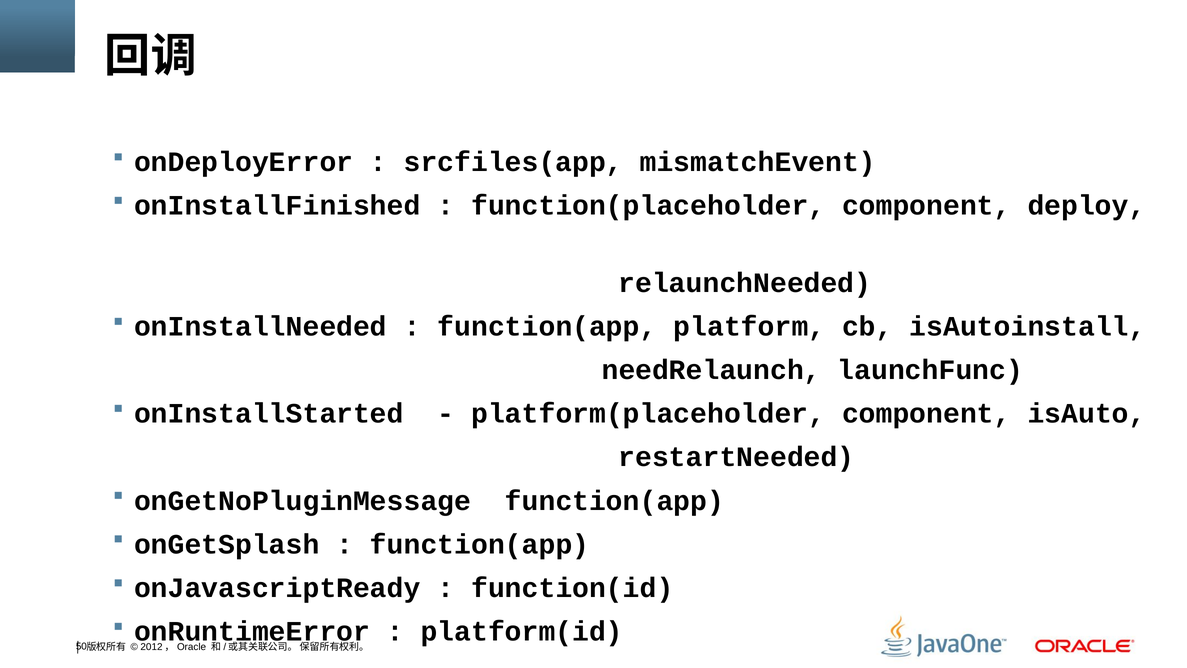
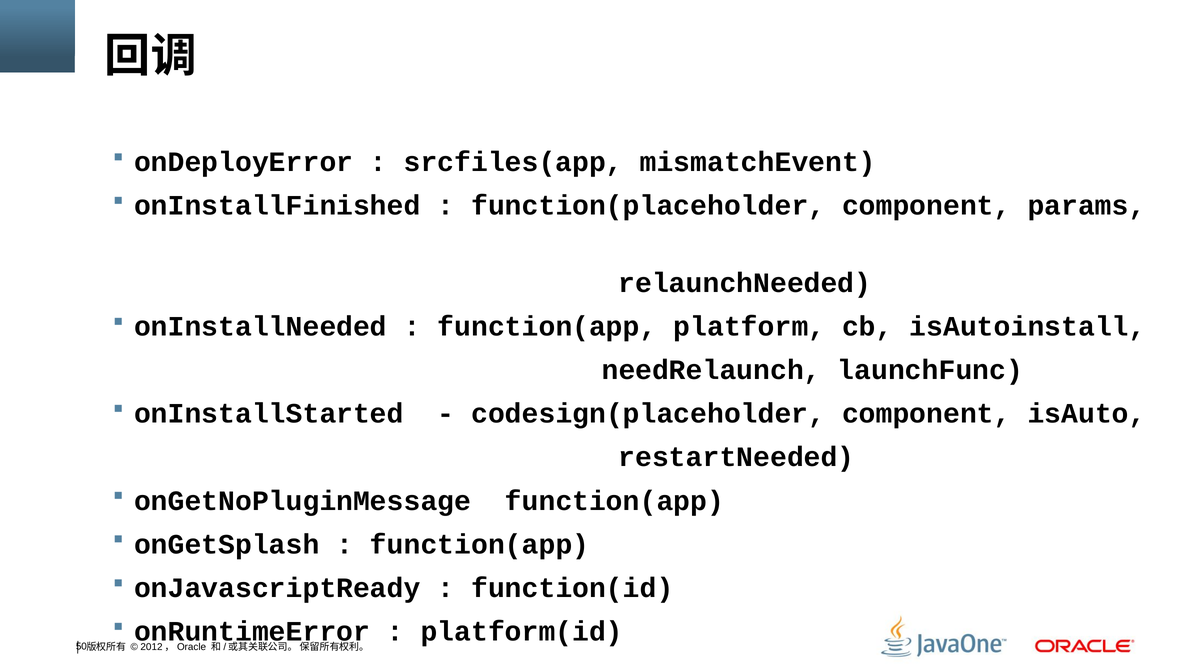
deploy: deploy -> params (1087, 206)
platform(placeholder: platform(placeholder -> codesign(placeholder (648, 413)
